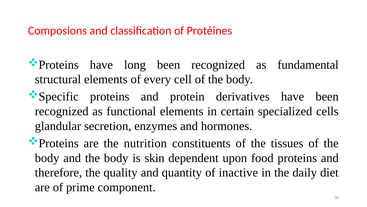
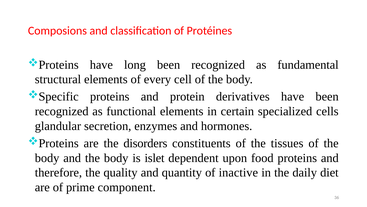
nutrition: nutrition -> disorders (145, 143)
skin: skin -> islet (155, 158)
